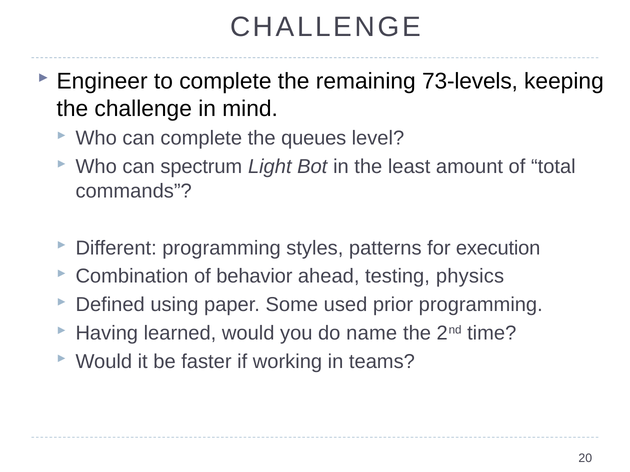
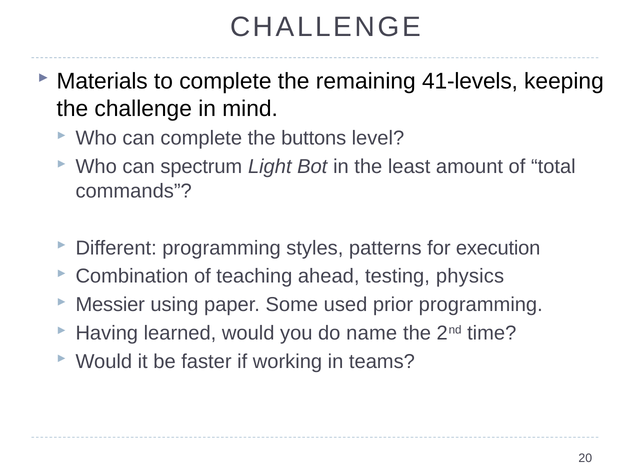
Engineer: Engineer -> Materials (102, 81)
73-levels: 73-levels -> 41-levels (470, 81)
queues: queues -> buttons (314, 139)
behavior: behavior -> teaching (254, 277)
Defined: Defined -> Messier (110, 305)
